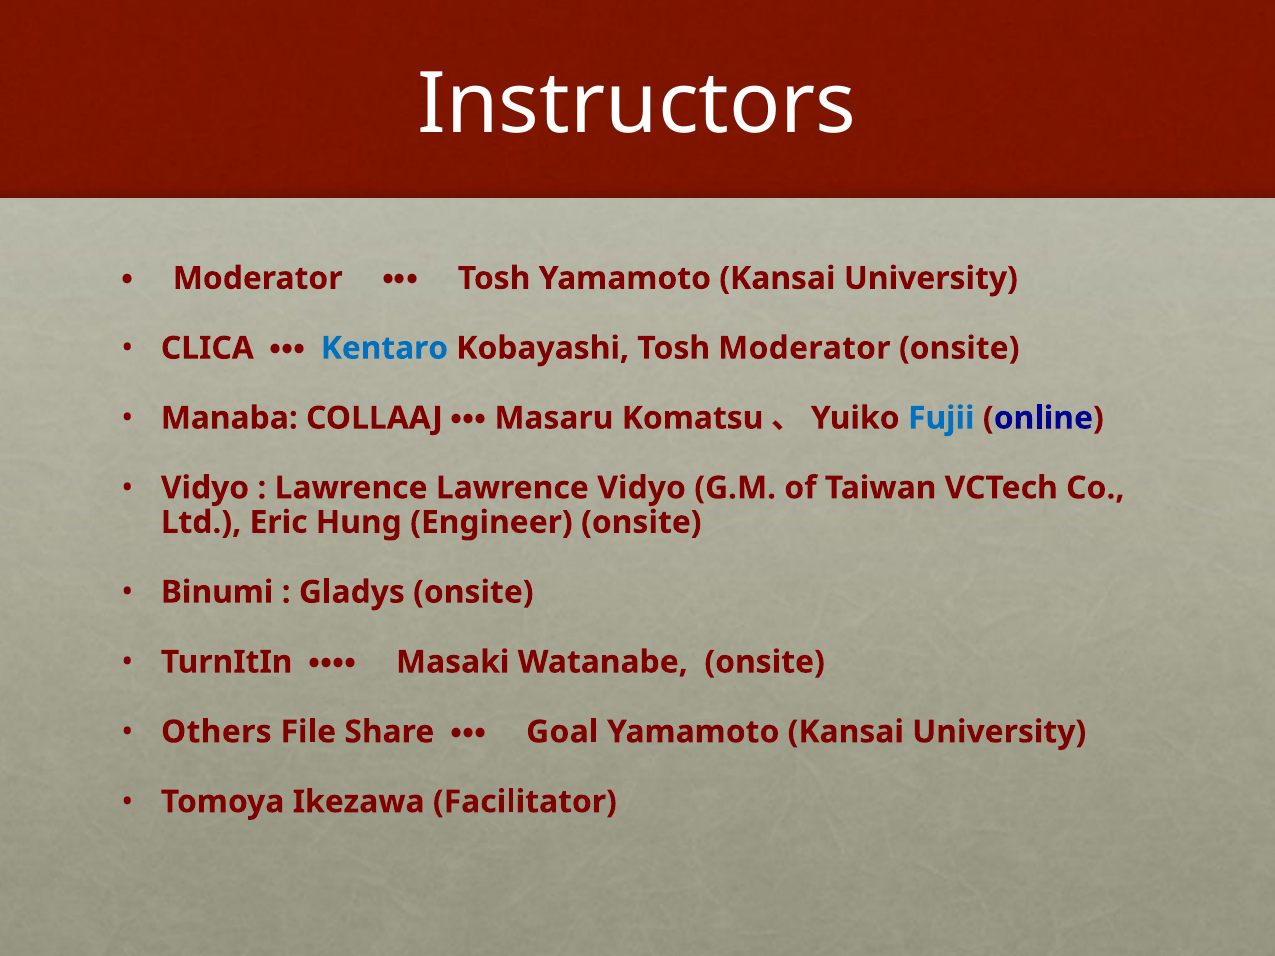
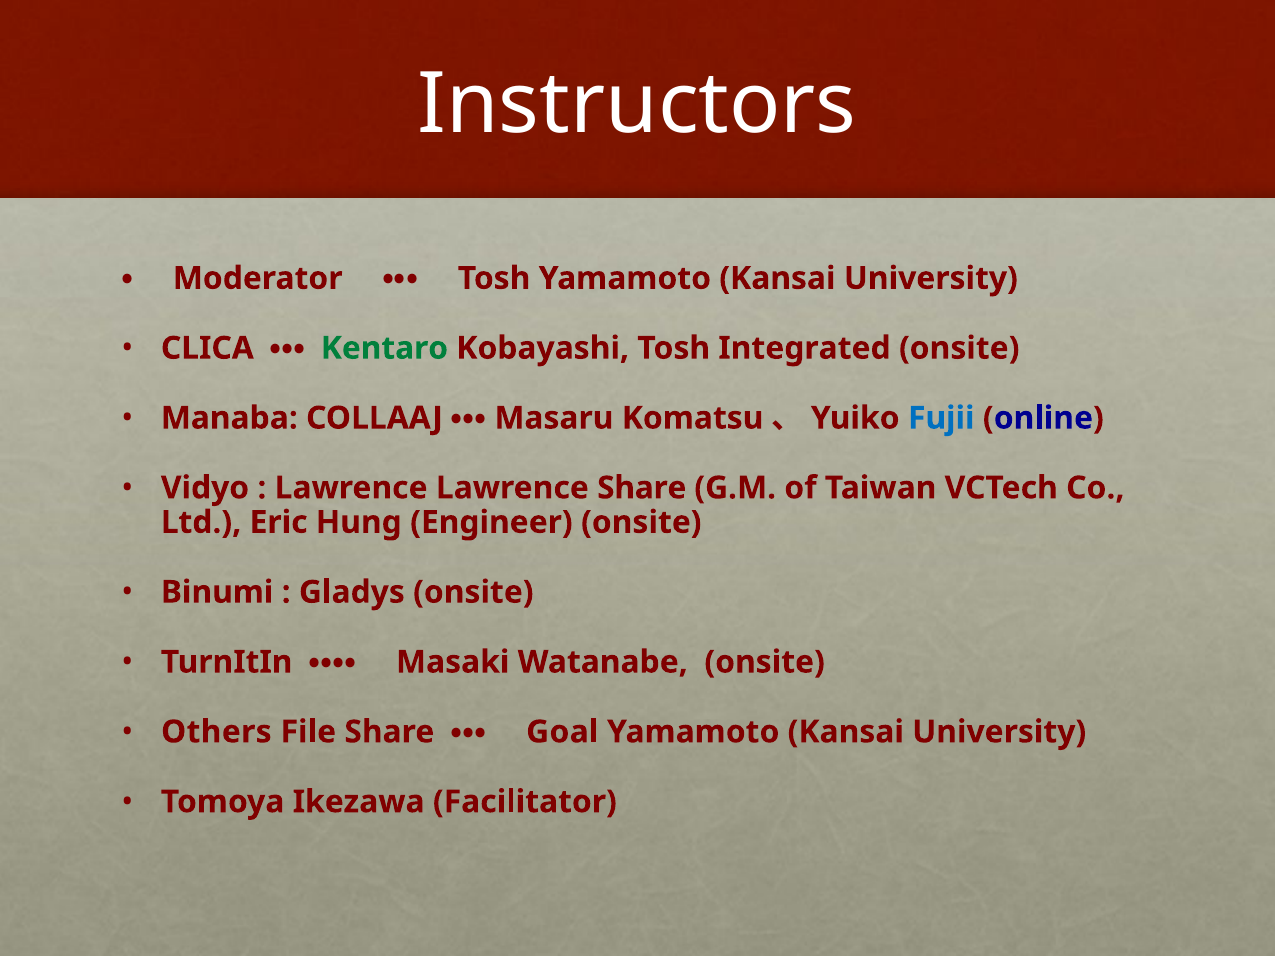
Kentaro colour: blue -> green (384, 348)
Tosh Moderator: Moderator -> Integrated (804, 348)
Lawrence Vidyo: Vidyo -> Share (642, 488)
